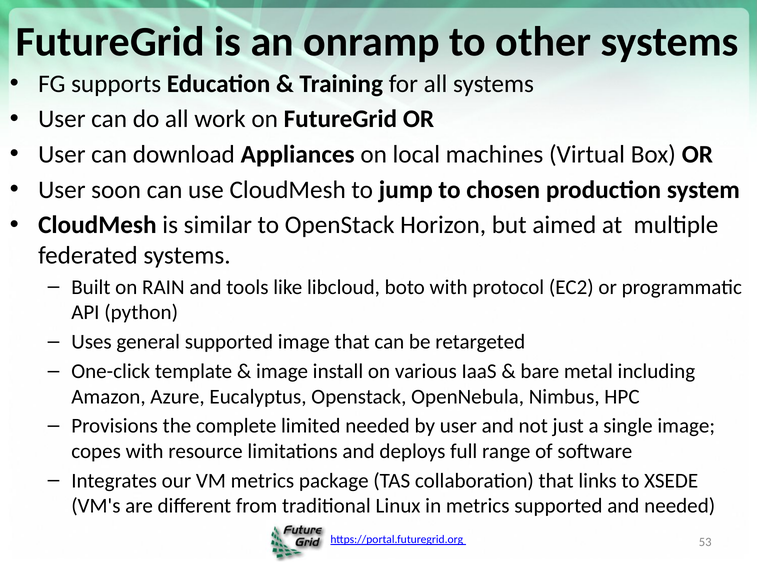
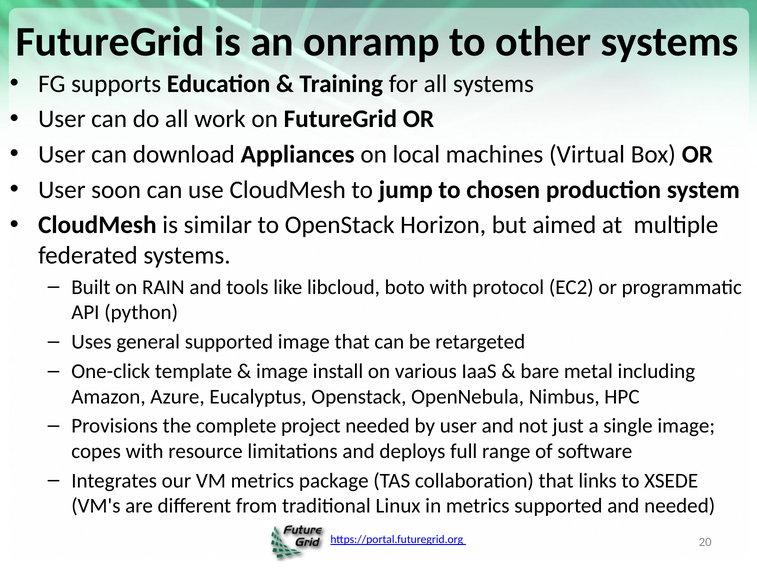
limited: limited -> project (311, 426)
53: 53 -> 20 (705, 542)
